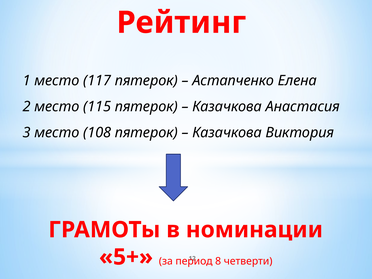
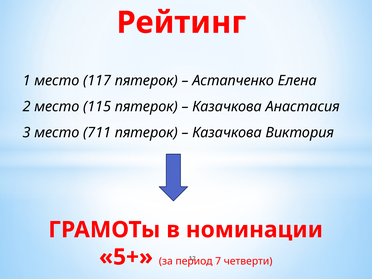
108: 108 -> 711 (97, 133)
8: 8 -> 7 (218, 261)
